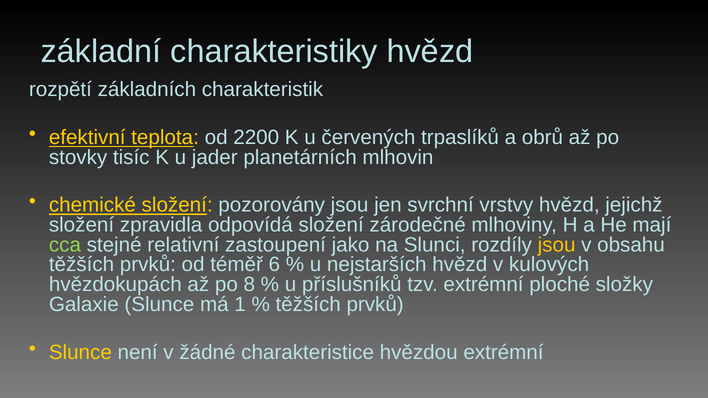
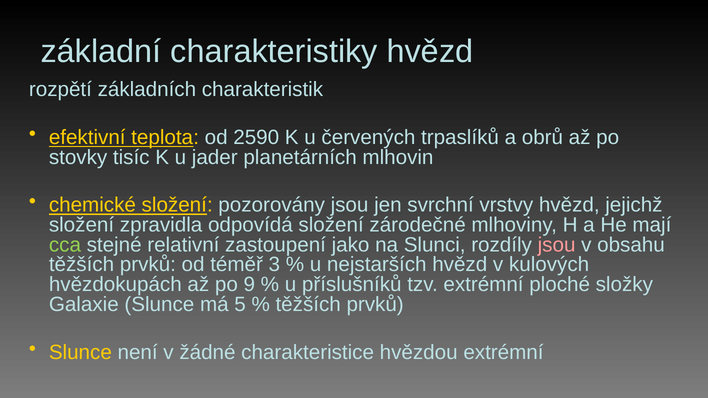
2200: 2200 -> 2590 (256, 138)
jsou colour: yellow -> pink (557, 245)
6: 6 -> 3 (274, 265)
8: 8 -> 9 (249, 285)
1: 1 -> 5 (240, 305)
